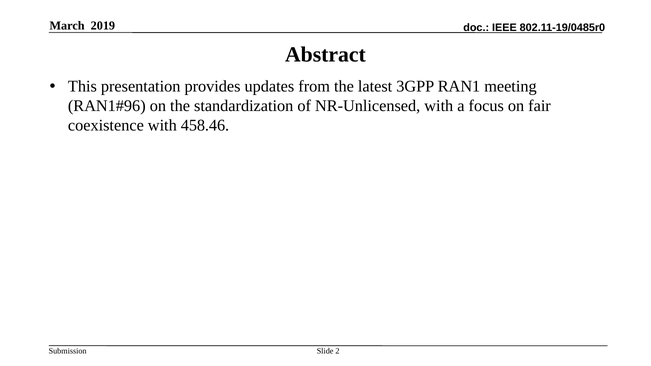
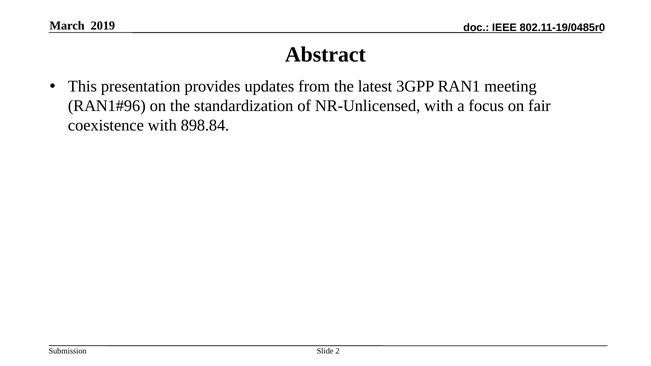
458.46: 458.46 -> 898.84 (205, 126)
